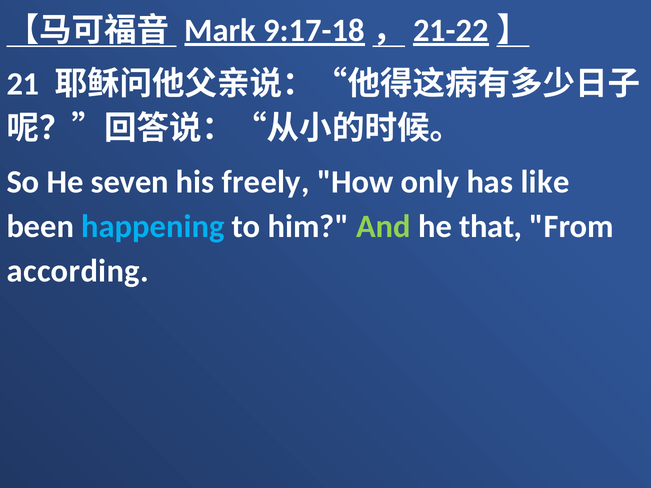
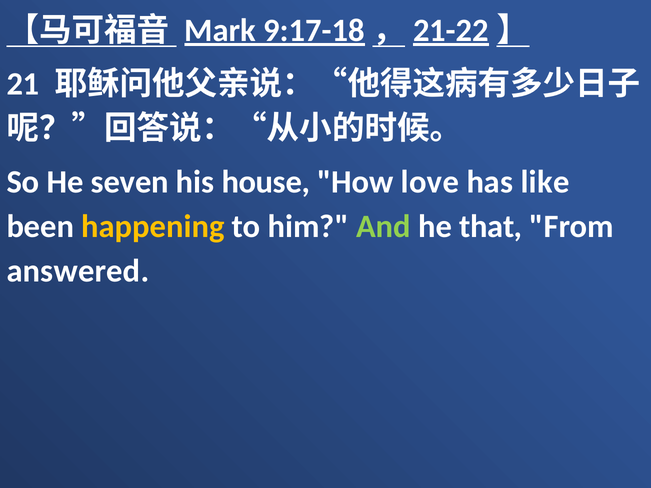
freely: freely -> house (266, 182)
only: only -> love (430, 182)
happening colour: light blue -> yellow (153, 227)
according: according -> answered (78, 271)
